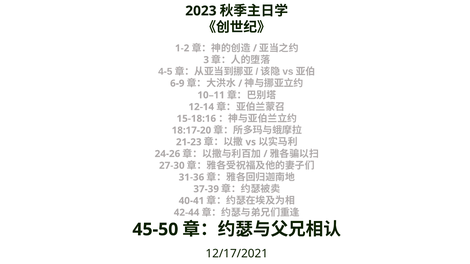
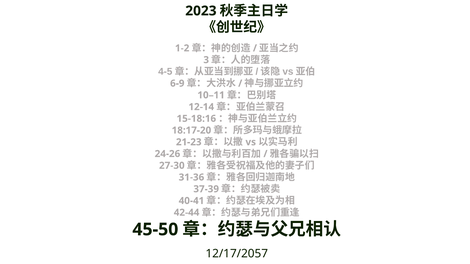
12/17/2021: 12/17/2021 -> 12/17/2057 (237, 254)
